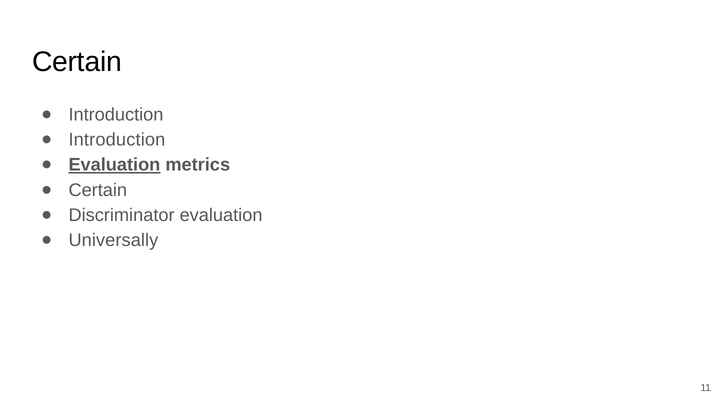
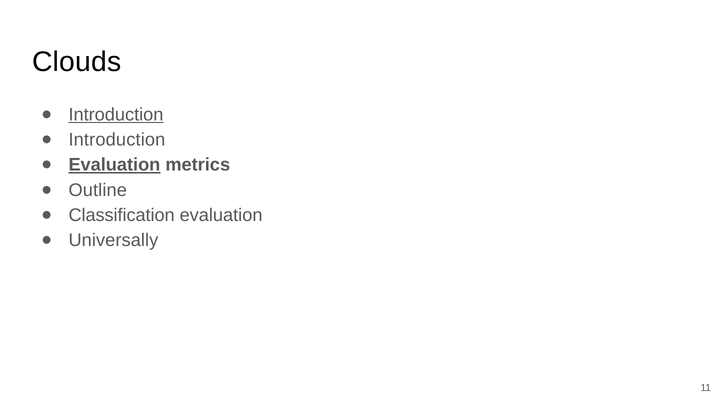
Certain: Certain -> Clouds (77, 62)
Introduction underline: none -> present (116, 114)
Certain: Certain -> Outline (98, 190)
Discriminator: Discriminator -> Classification (122, 215)
